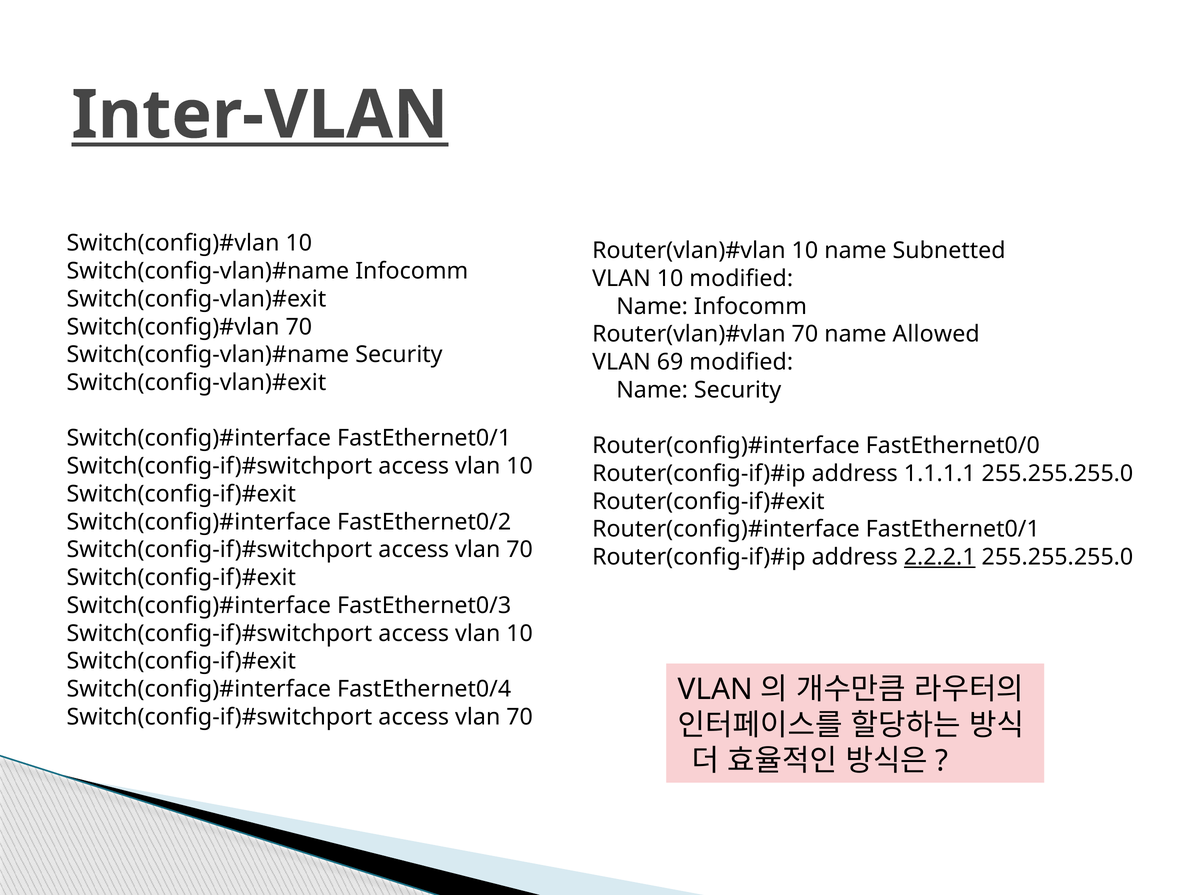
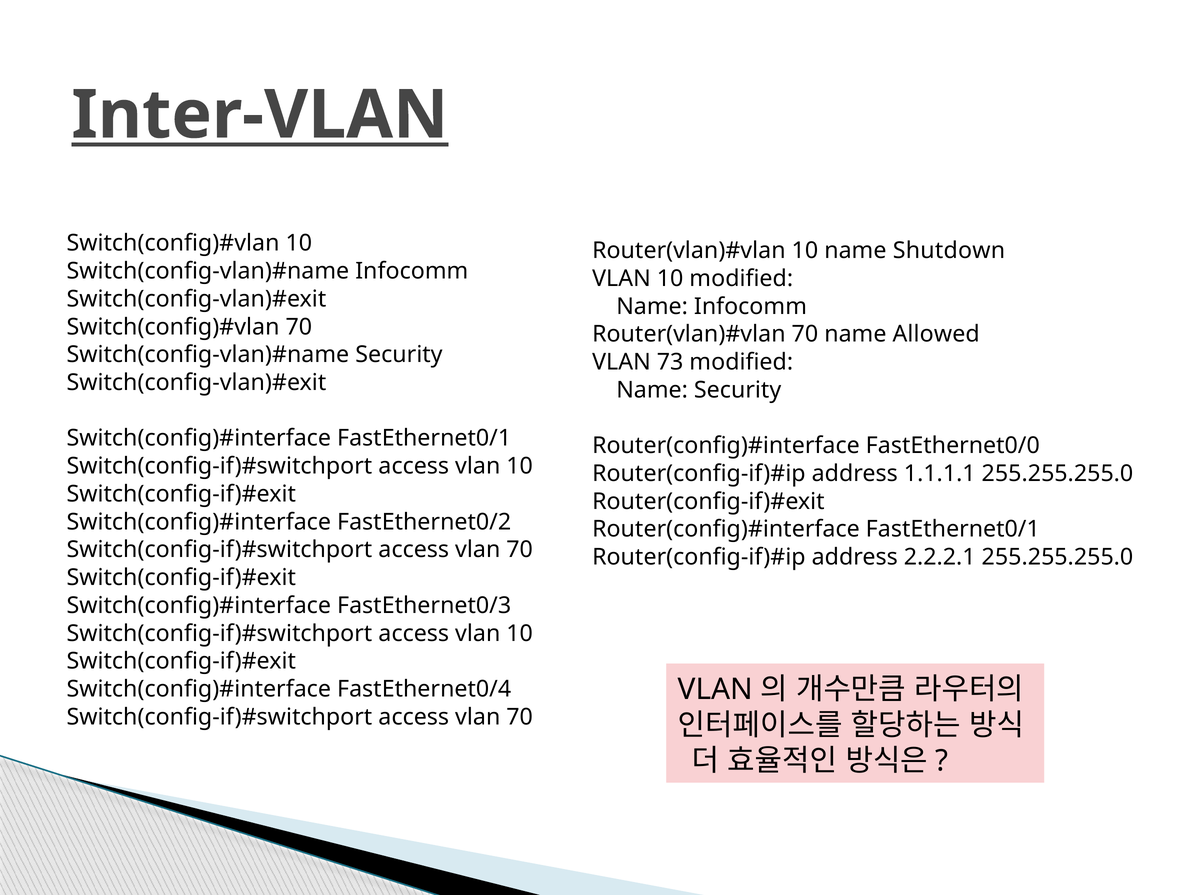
Subnetted: Subnetted -> Shutdown (949, 251)
69: 69 -> 73 (670, 362)
2.2.2.1 underline: present -> none (940, 557)
